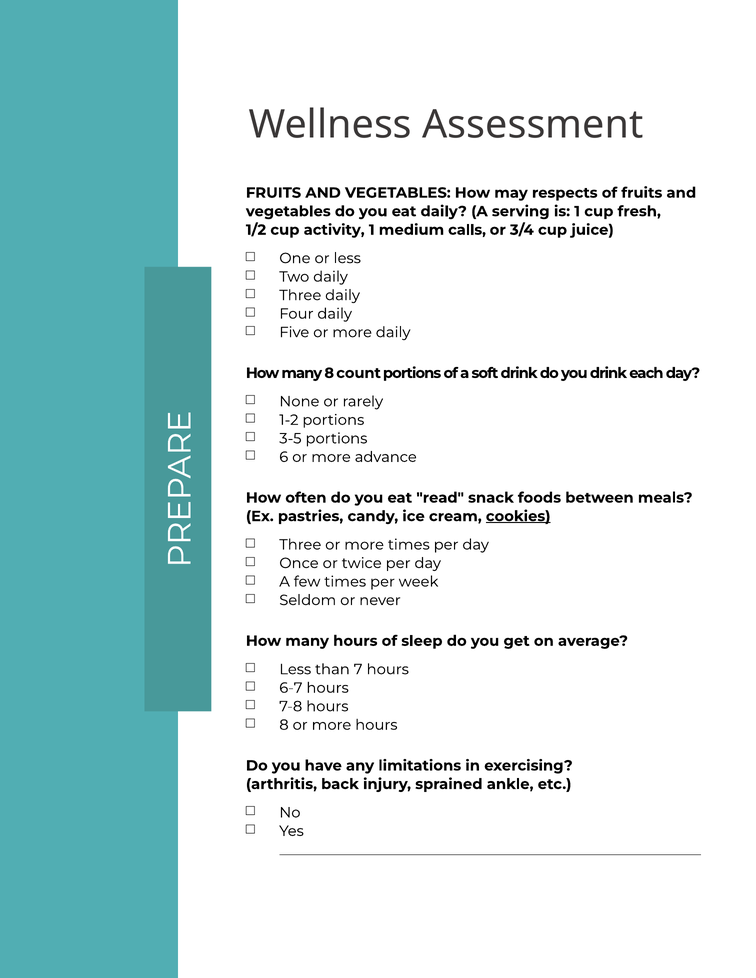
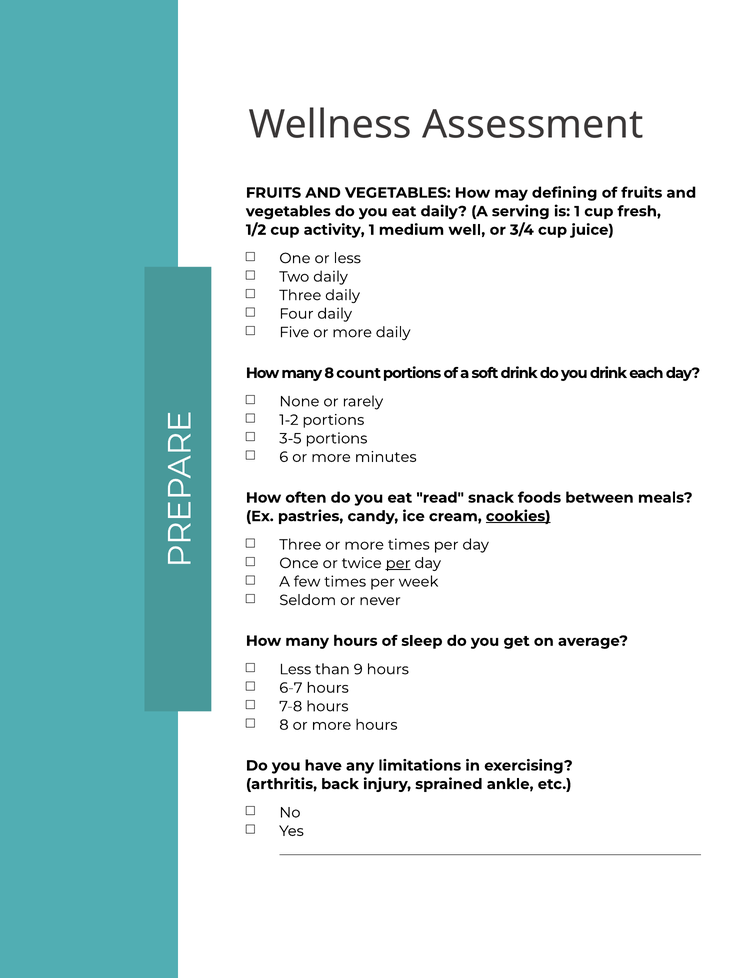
respects: respects -> defining (565, 193)
calls: calls -> well (467, 230)
advance: advance -> minutes (386, 457)
per underline: none -> present (398, 563)
7: 7 -> 9 (358, 670)
